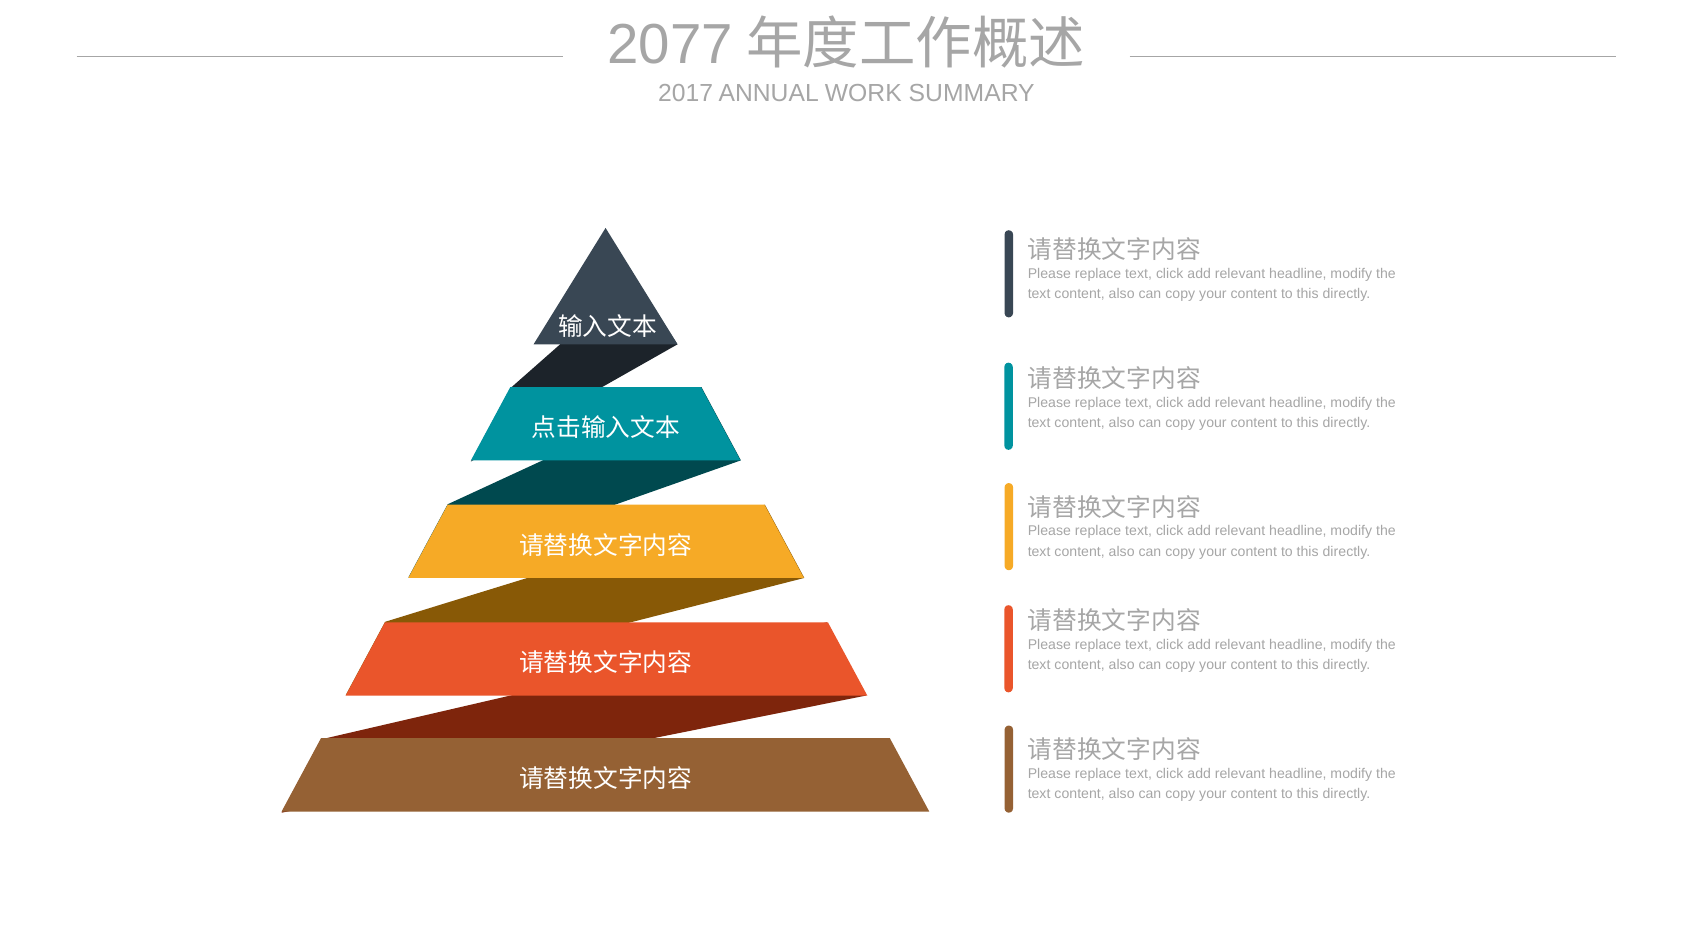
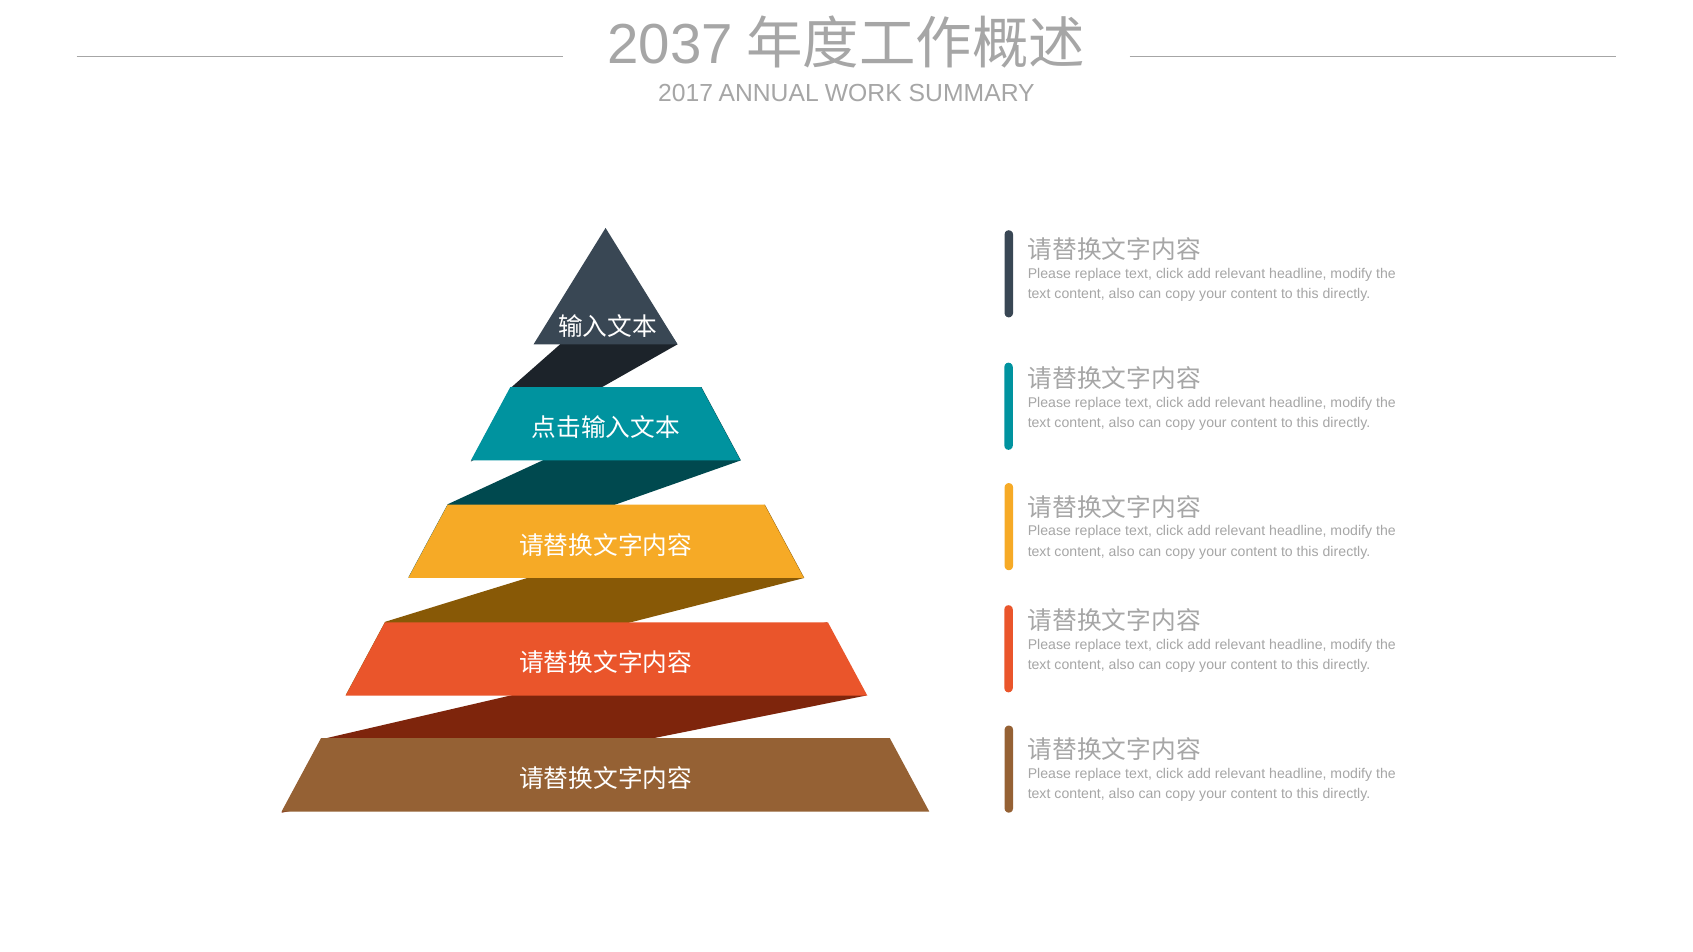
2077: 2077 -> 2037 (670, 44)
